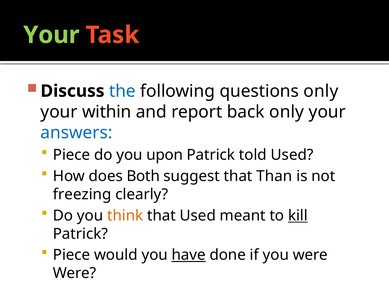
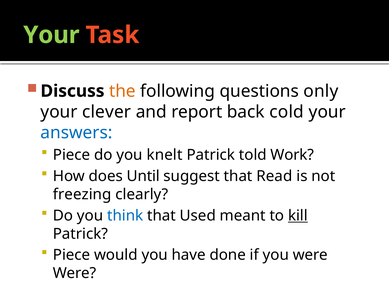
the colour: blue -> orange (122, 91)
within: within -> clever (107, 112)
back only: only -> cold (287, 112)
upon: upon -> knelt (165, 155)
told Used: Used -> Work (292, 155)
Both: Both -> Until (143, 176)
Than: Than -> Read (274, 176)
think colour: orange -> blue (125, 215)
have underline: present -> none (189, 255)
